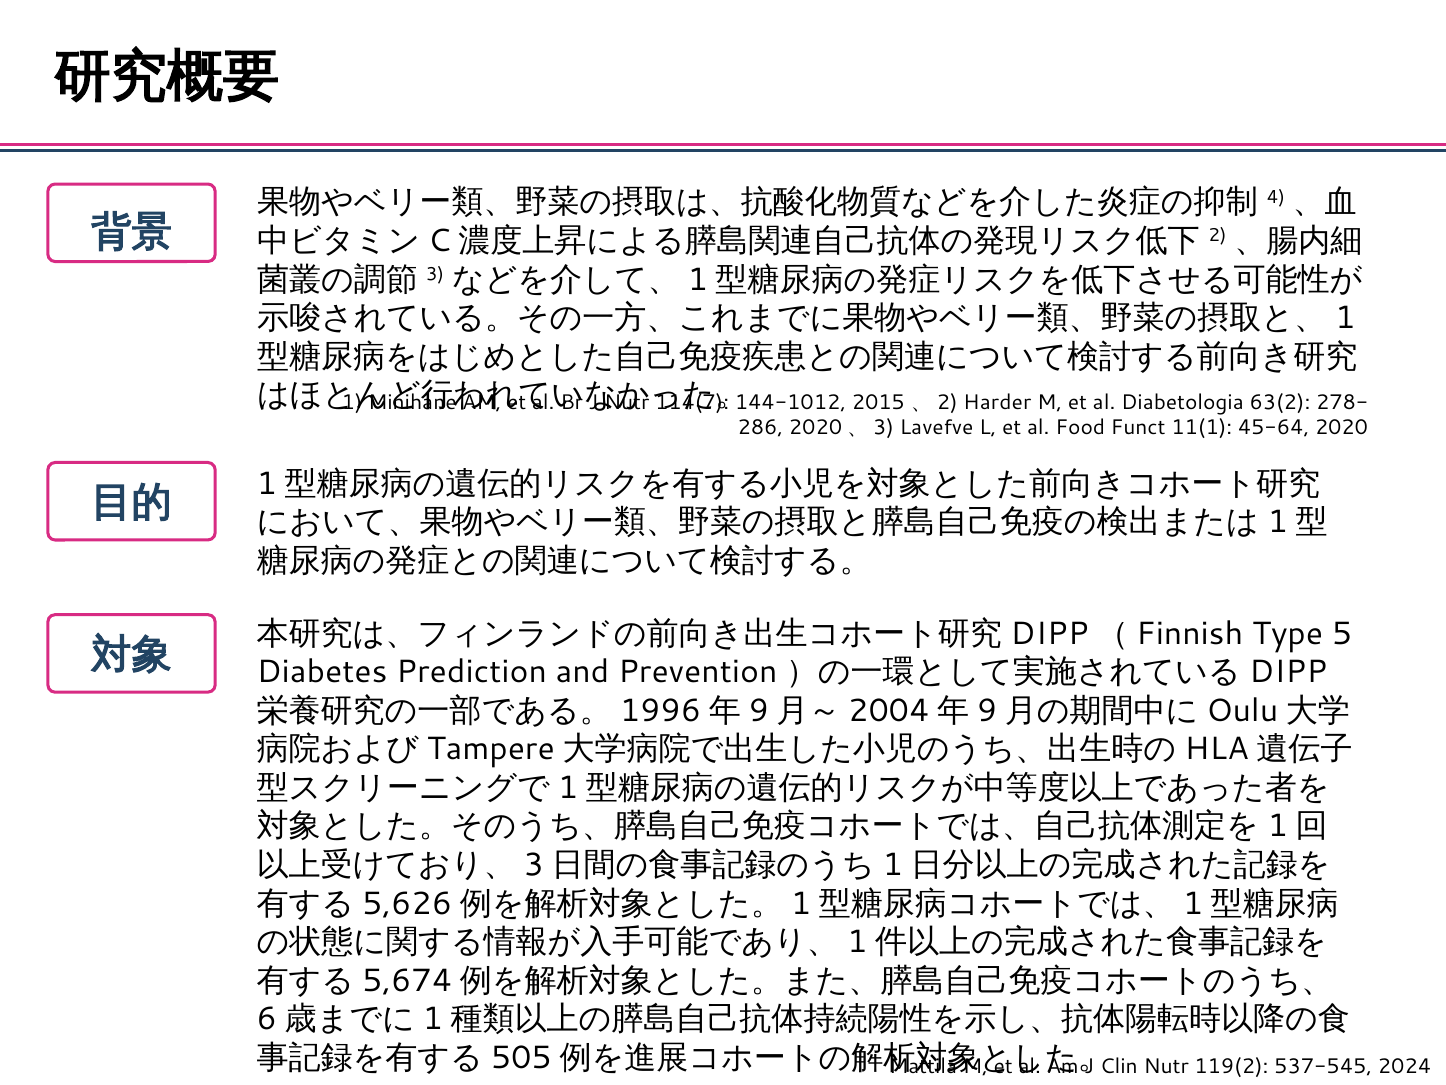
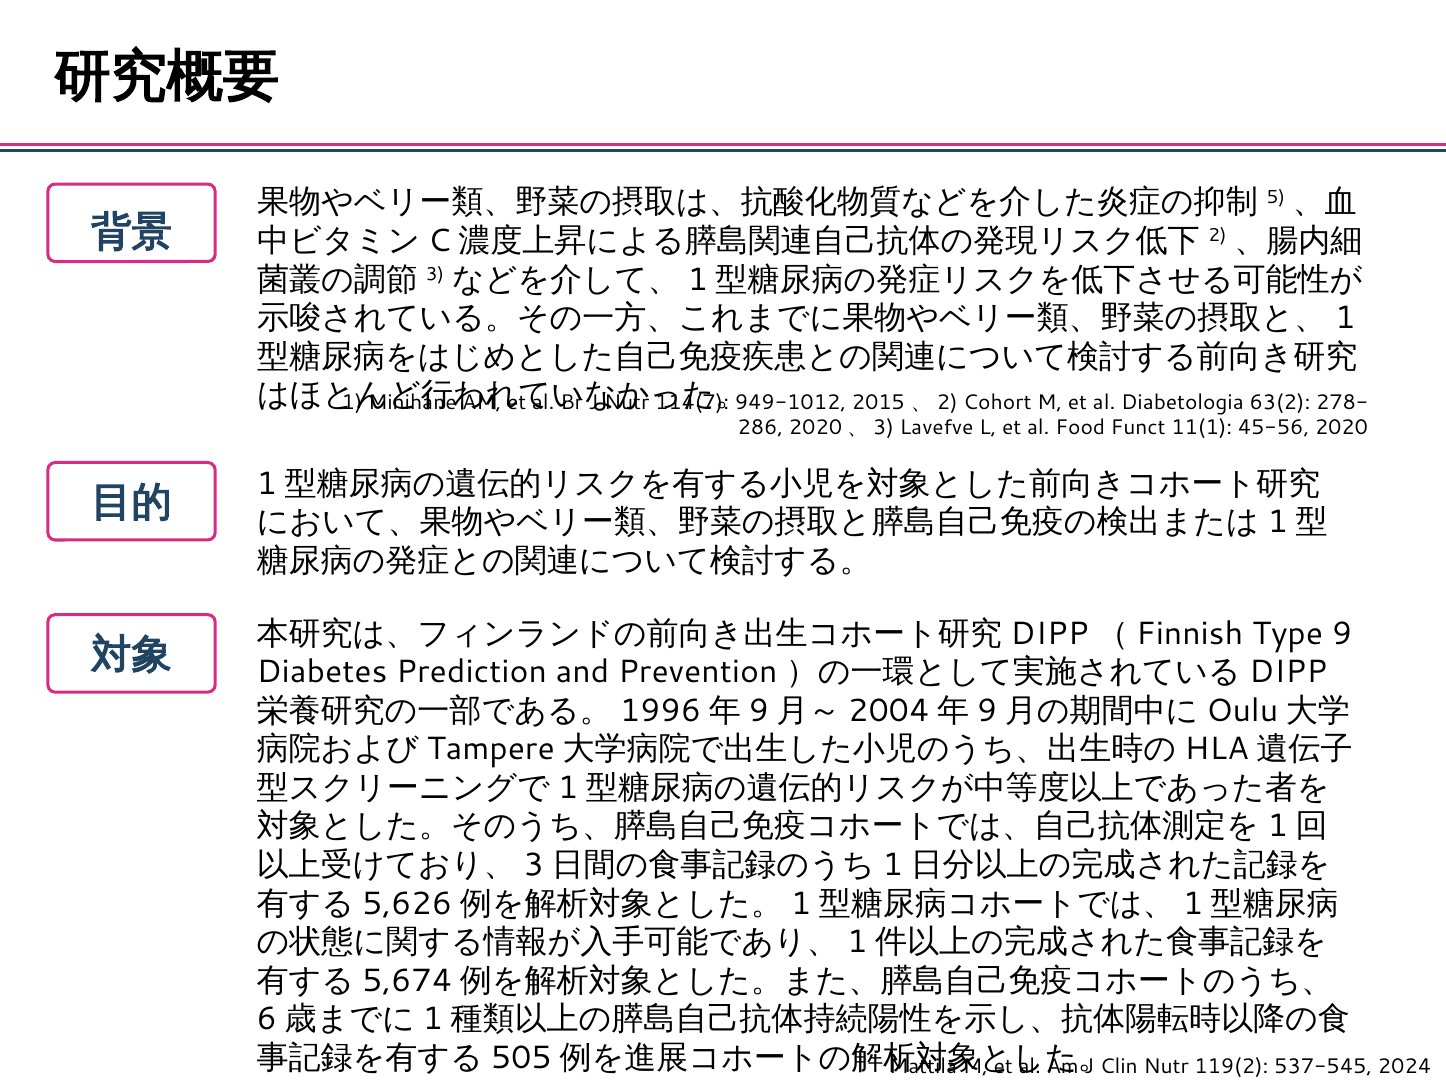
4: 4 -> 5 (1276, 197)
144-1012: 144-1012 -> 949-1012 (791, 402)
Harder: Harder -> Cohort (997, 402)
45-64: 45-64 -> 45-56 (1274, 427)
5: 5 -> 9 (1342, 633)
